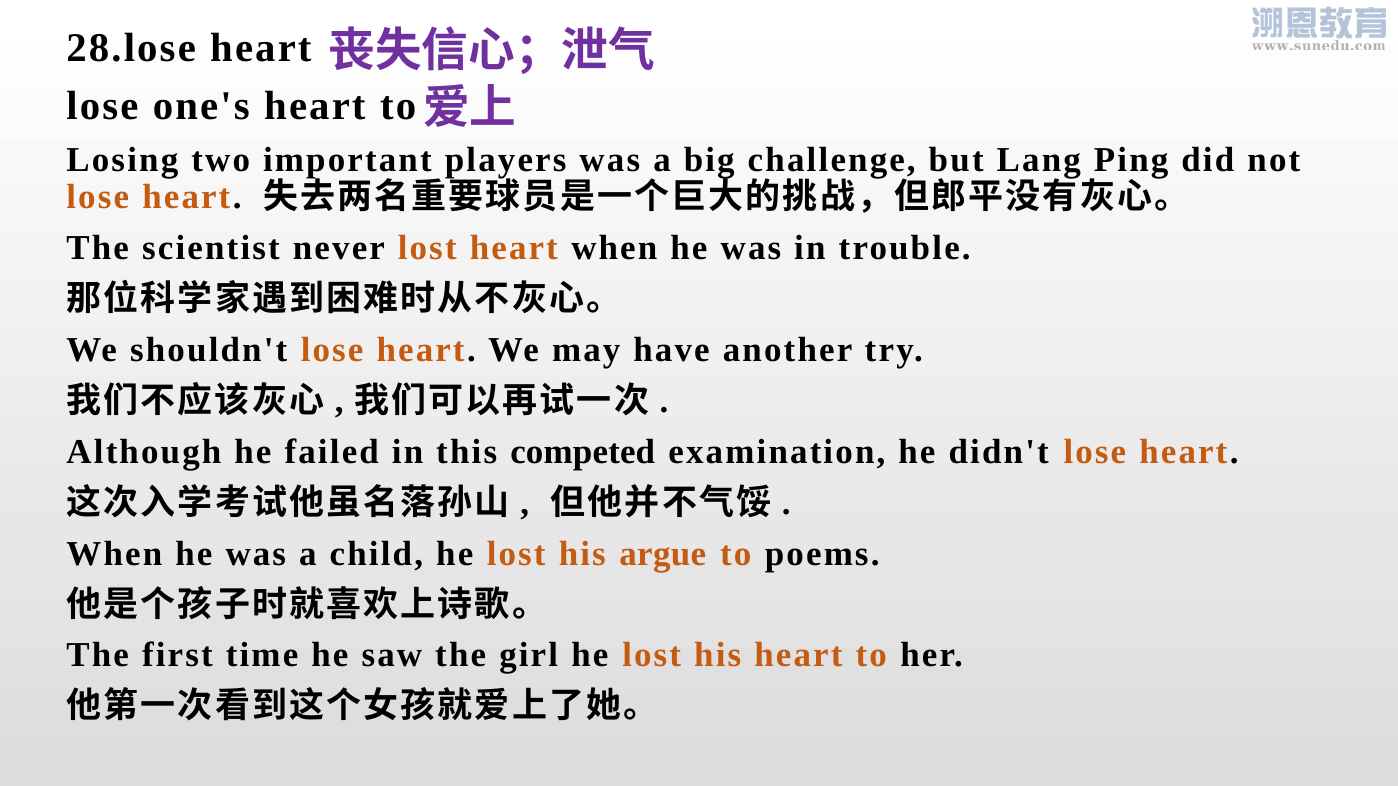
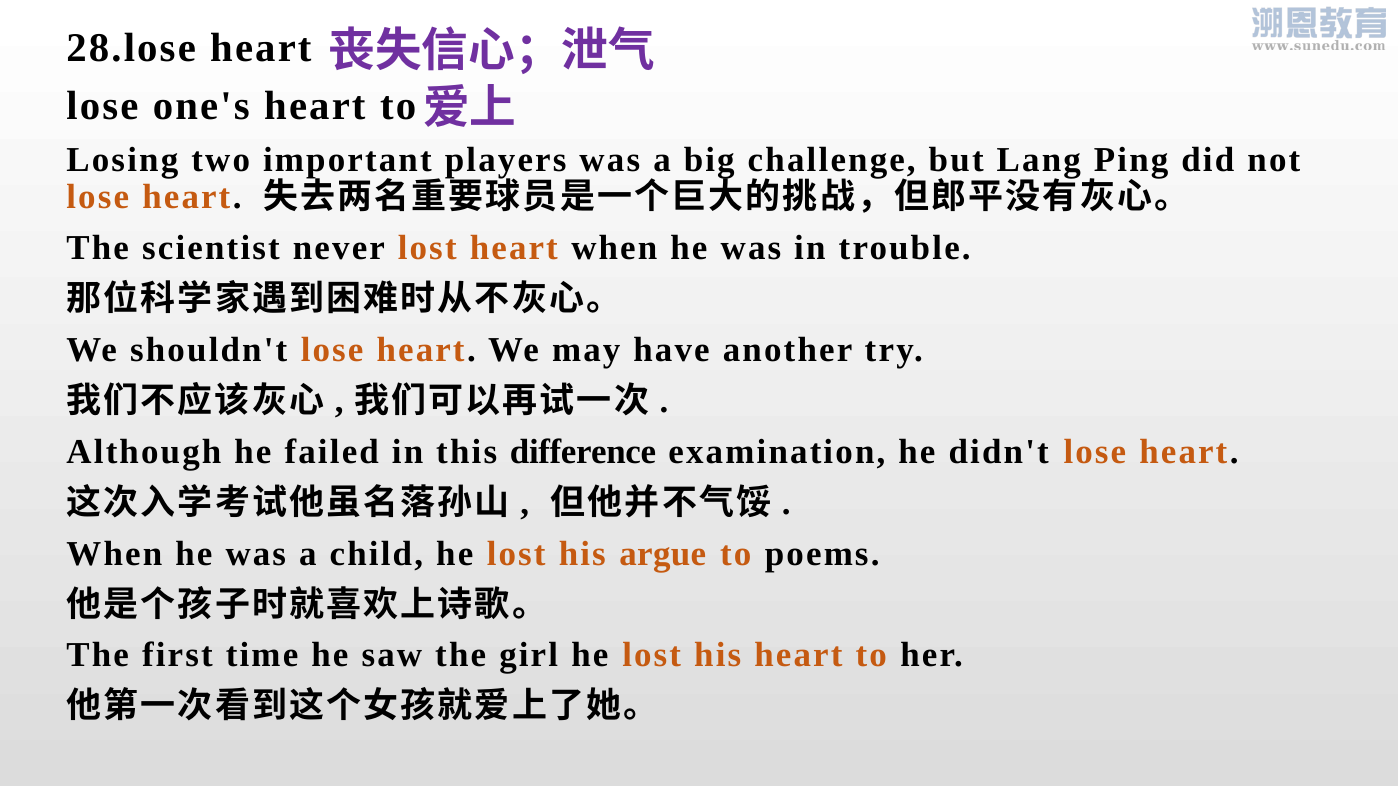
competed: competed -> difference (583, 452)
